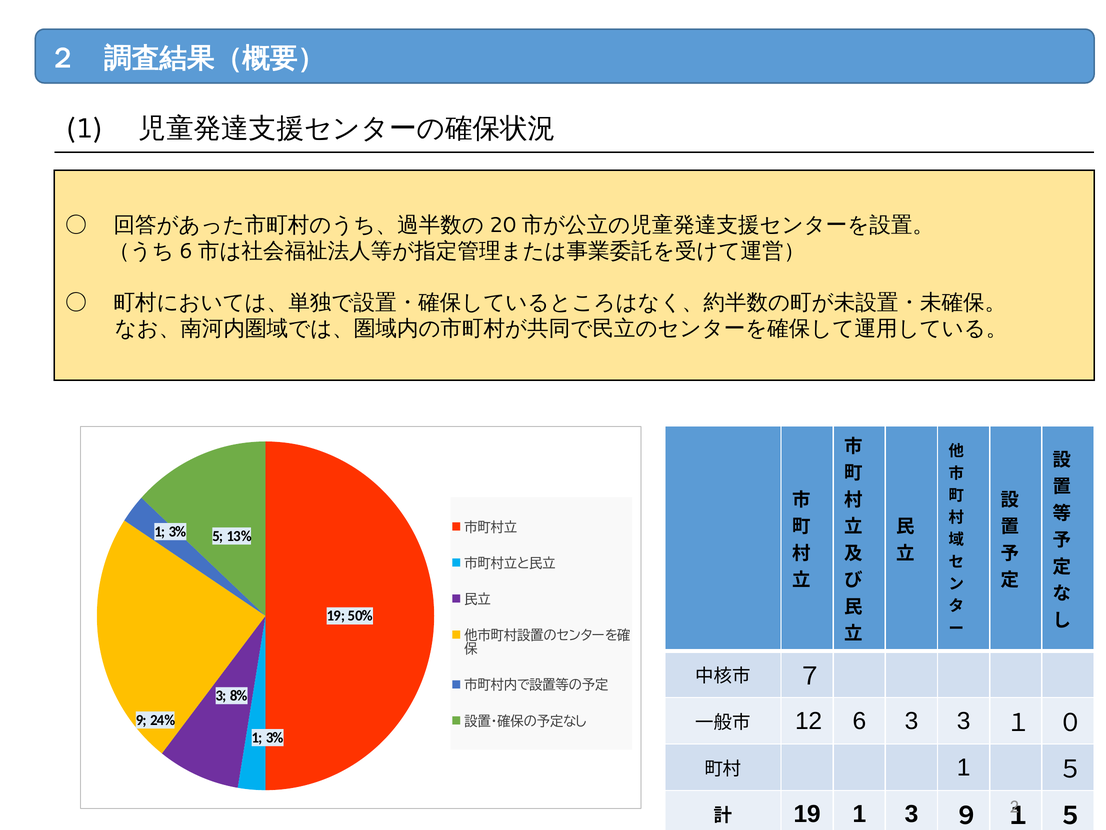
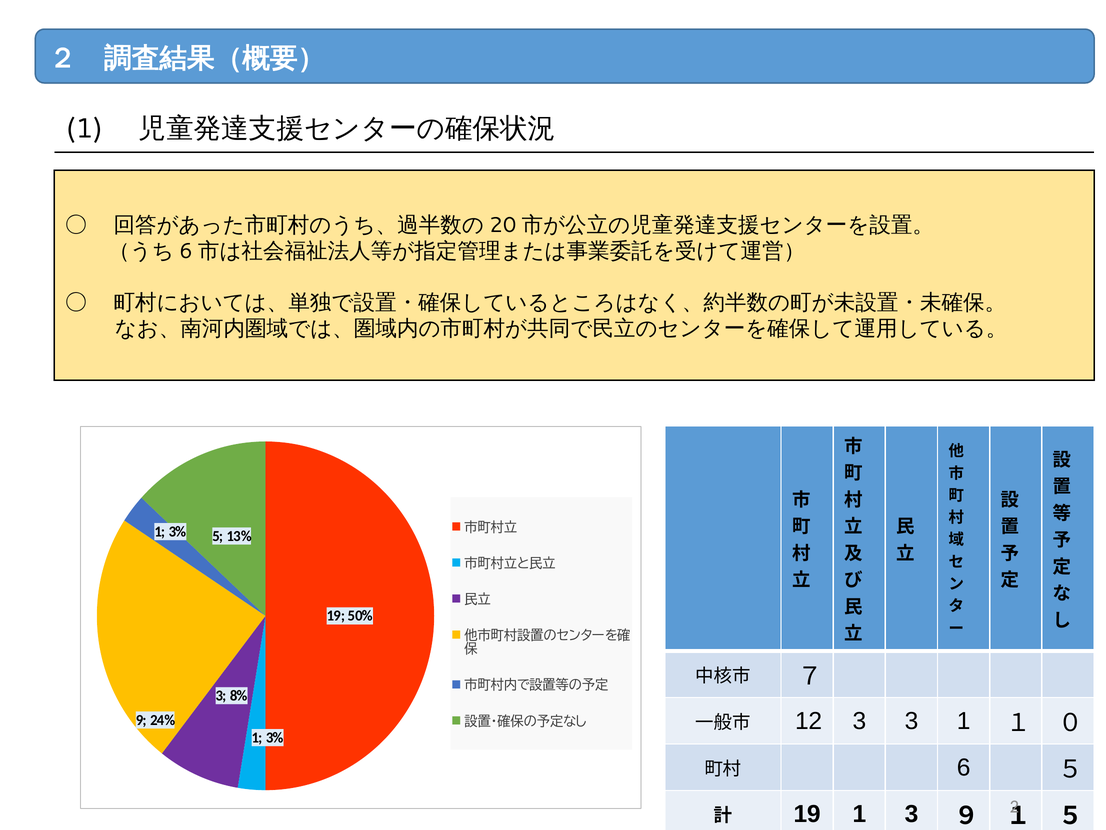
12 6: 6 -> 3 (859, 721)
3 3: 3 -> 1 (964, 721)
1: 1 -> 6 (964, 767)
